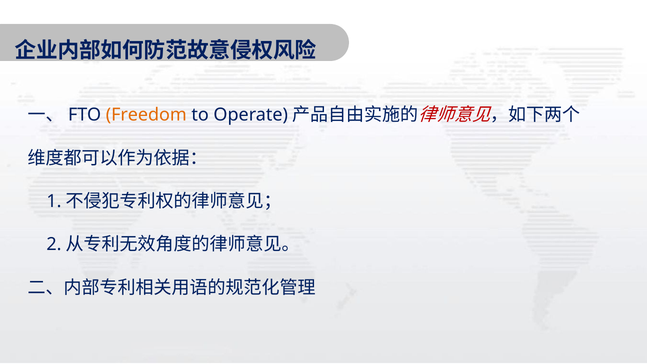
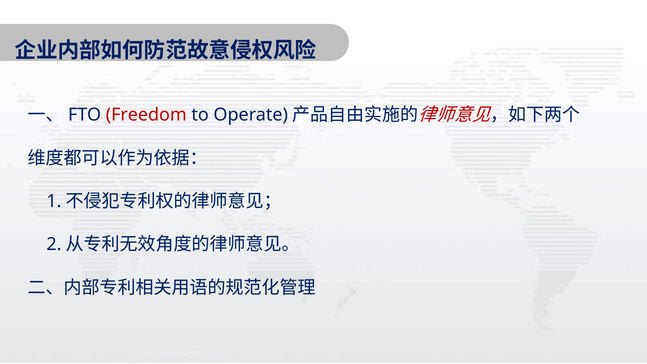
Freedom colour: orange -> red (146, 115)
